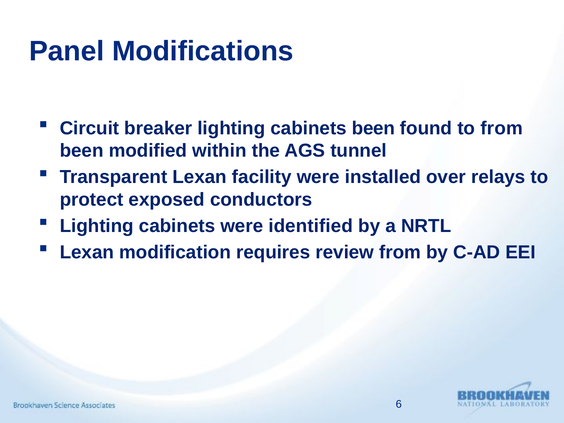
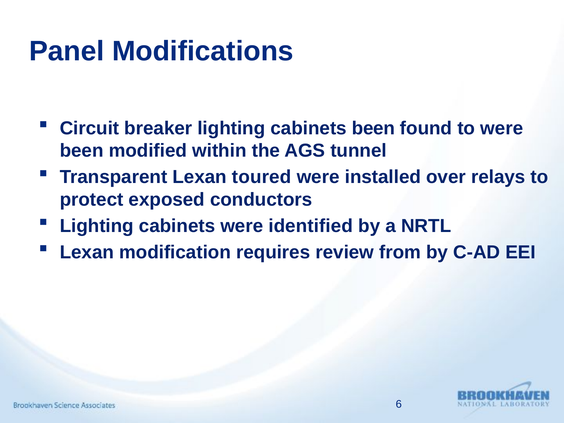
to from: from -> were (502, 128)
facility: facility -> toured (262, 177)
